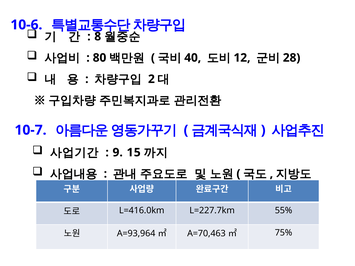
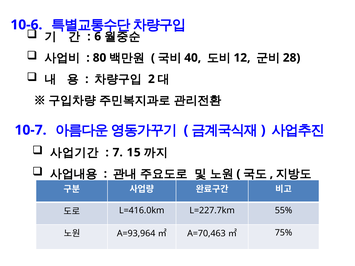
8: 8 -> 6 (98, 37)
9: 9 -> 7 (118, 153)
